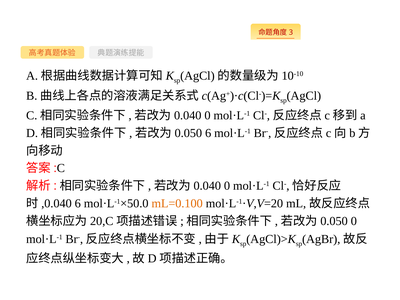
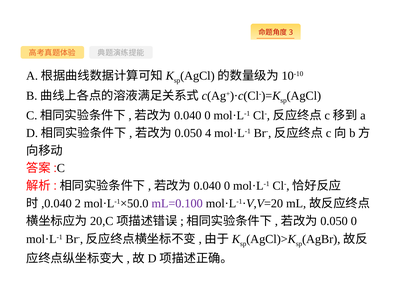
6: 6 -> 4 (208, 133)
6: 6 -> 2 (78, 203)
mL=0.100 colour: orange -> purple (177, 203)
